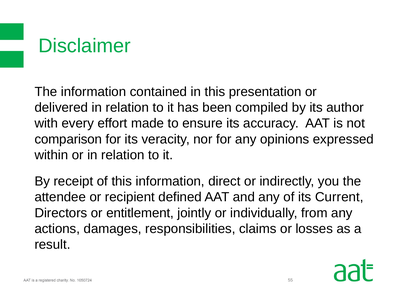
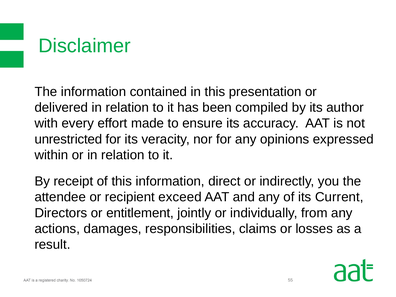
comparison: comparison -> unrestricted (68, 139)
defined: defined -> exceed (180, 197)
